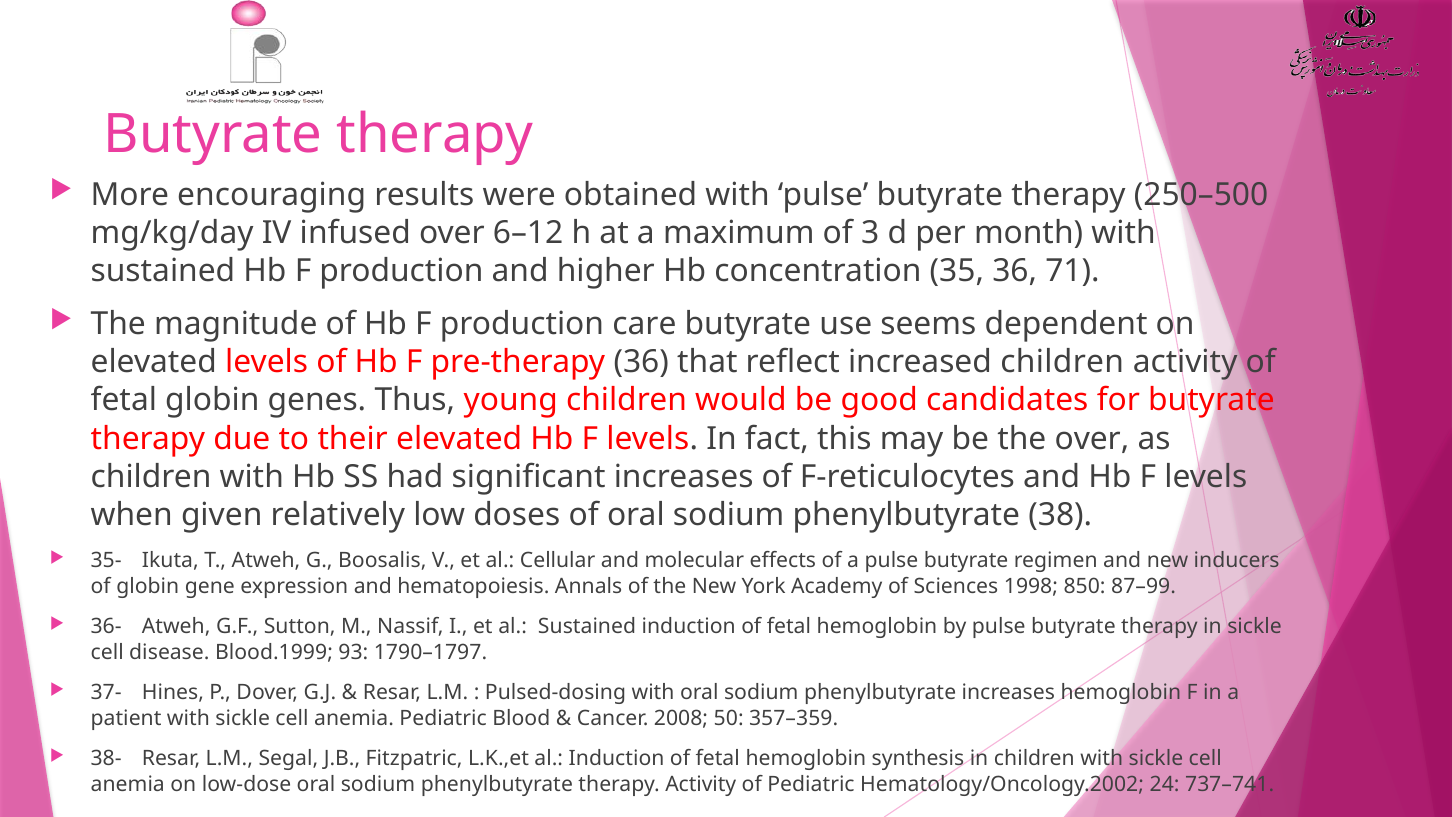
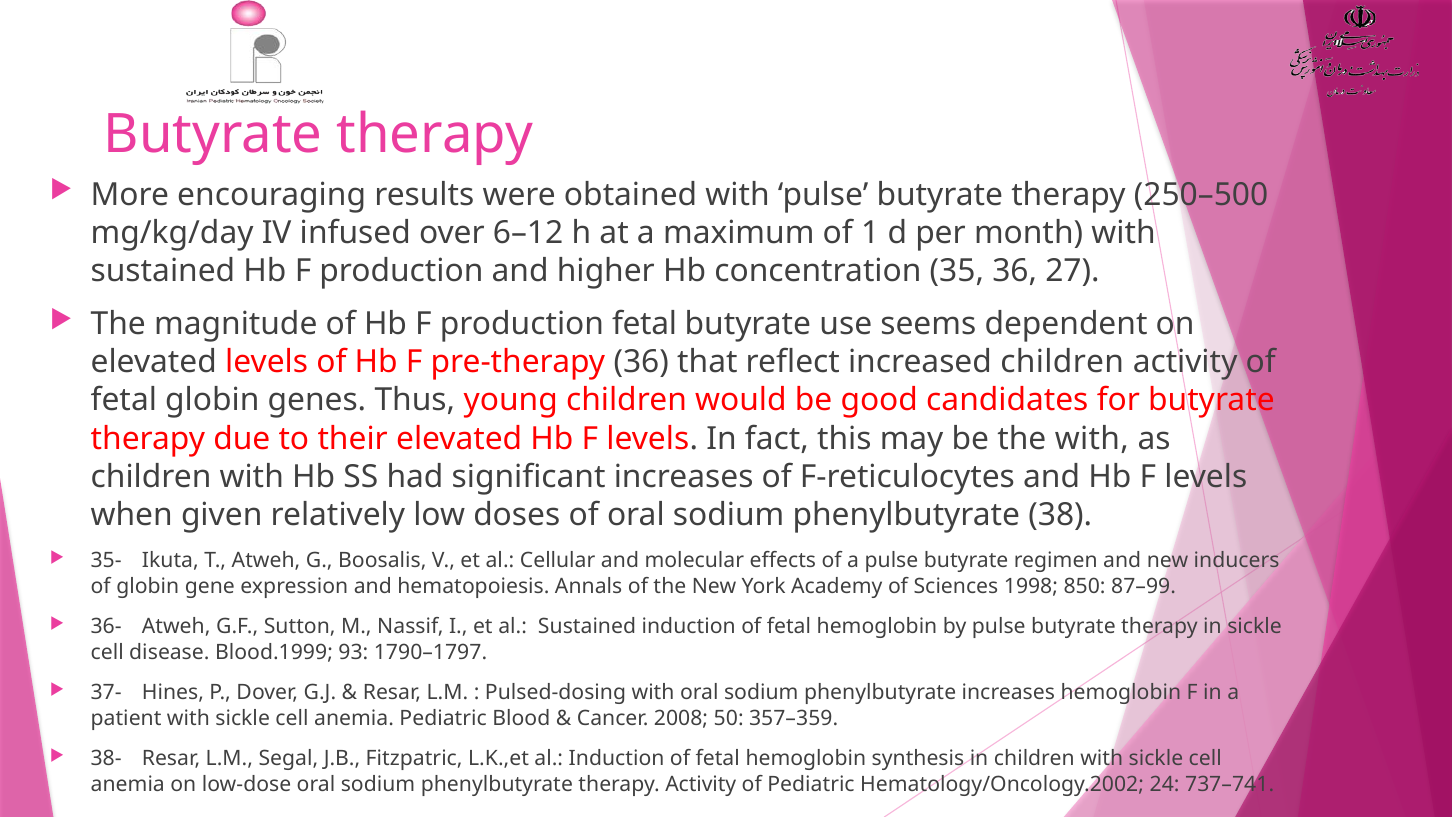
3: 3 -> 1 (870, 233)
71: 71 -> 27 (1073, 271)
production care: care -> fetal (645, 324)
the over: over -> with (1092, 438)
